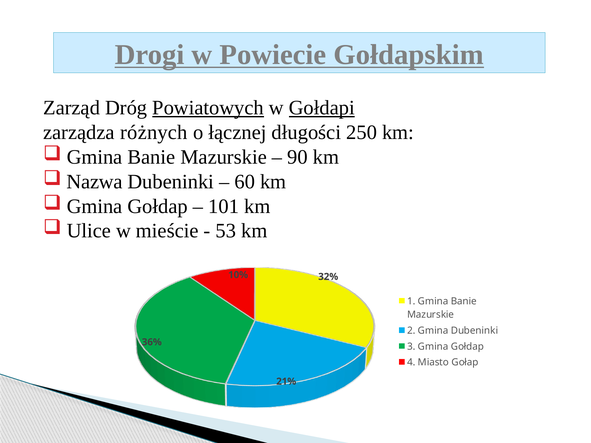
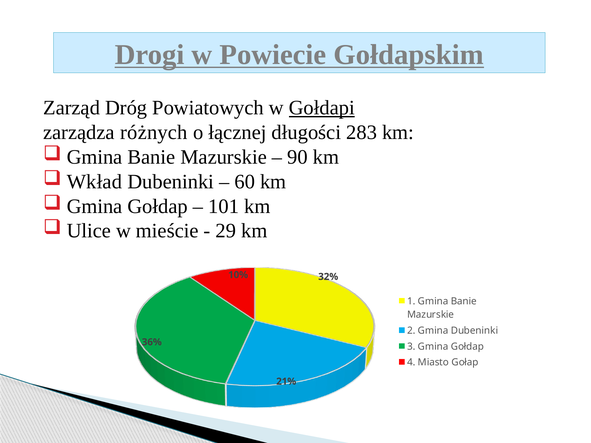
Powiatowych underline: present -> none (208, 108)
250: 250 -> 283 (362, 133)
Nazwa: Nazwa -> Wkład (94, 182)
53: 53 -> 29 (226, 231)
